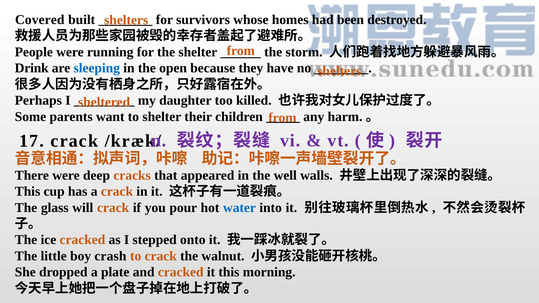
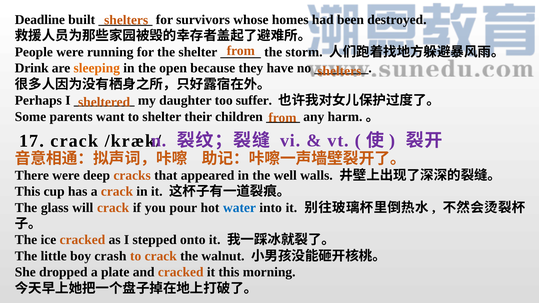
Covered: Covered -> Deadline (40, 20)
sleeping colour: blue -> orange (97, 68)
killed: killed -> suffer (254, 101)
